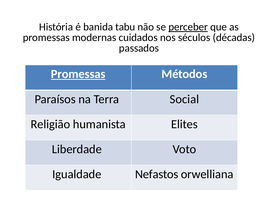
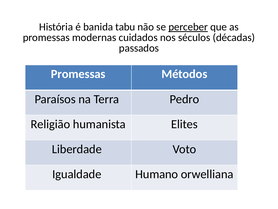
Promessas underline: present -> none (78, 74)
Social: Social -> Pedro (184, 99)
Nefastos: Nefastos -> Humano (157, 174)
